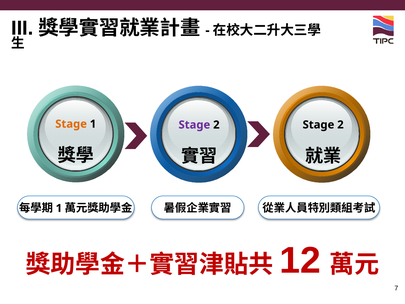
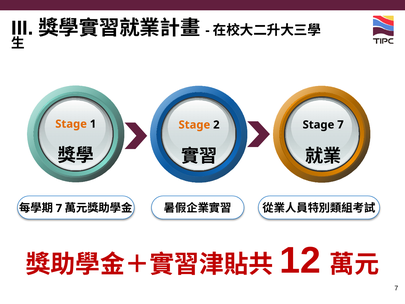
2: 2 -> 7 (340, 125)
Stage colour: purple -> orange (194, 125)
1: 1 -> 7 (59, 208)
